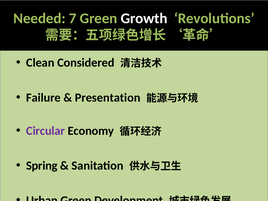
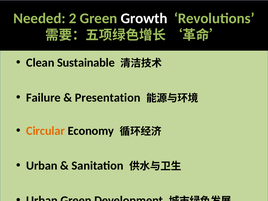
7: 7 -> 2 (73, 18)
Considered: Considered -> Sustainable (86, 63)
Circular colour: purple -> orange (46, 131)
Spring: Spring -> Urban (42, 166)
